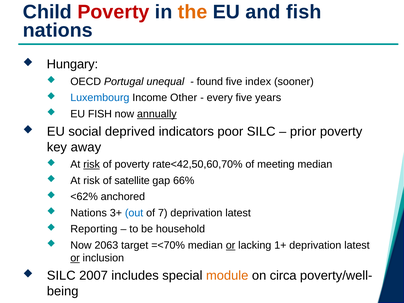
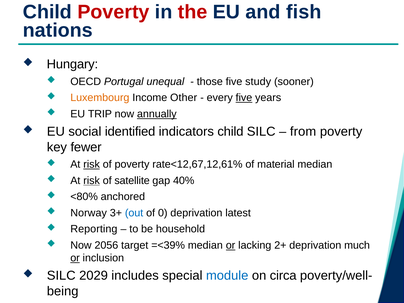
the colour: orange -> red (193, 12)
found: found -> those (210, 82)
index: index -> study (258, 82)
Luxembourg colour: blue -> orange (100, 98)
five underline: none -> present (244, 98)
EU FISH: FISH -> TRIP (100, 114)
deprived: deprived -> identified (130, 132)
indicators poor: poor -> child (230, 132)
prior: prior -> from (303, 132)
away: away -> fewer (86, 147)
rate<42,50,60,70%: rate<42,50,60,70% -> rate<12,67,12,61% (197, 164)
meeting: meeting -> material (276, 164)
risk underline: none -> present (92, 181)
66%: 66% -> 40% (184, 181)
<62%: <62% -> <80% (84, 197)
Nations: Nations -> Norway (89, 213)
7: 7 -> 0 (163, 213)
2063: 2063 -> 2056 (106, 245)
=<70%: =<70% -> =<39% (168, 245)
1+: 1+ -> 2+ (280, 245)
latest: latest -> much (357, 245)
2007: 2007 -> 2029 (94, 276)
module colour: orange -> blue (227, 276)
